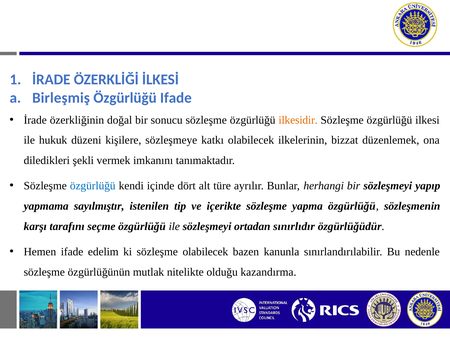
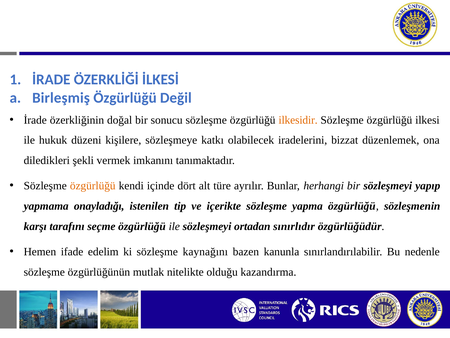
Özgürlüğü Ifade: Ifade -> Değil (176, 98)
ilkelerinin: ilkelerinin -> iradelerini (303, 140)
özgürlüğü colour: blue -> orange (93, 186)
sayılmıştır: sayılmıştır -> onayladığı (99, 206)
sözleşme olabilecek: olabilecek -> kaynağını (205, 251)
